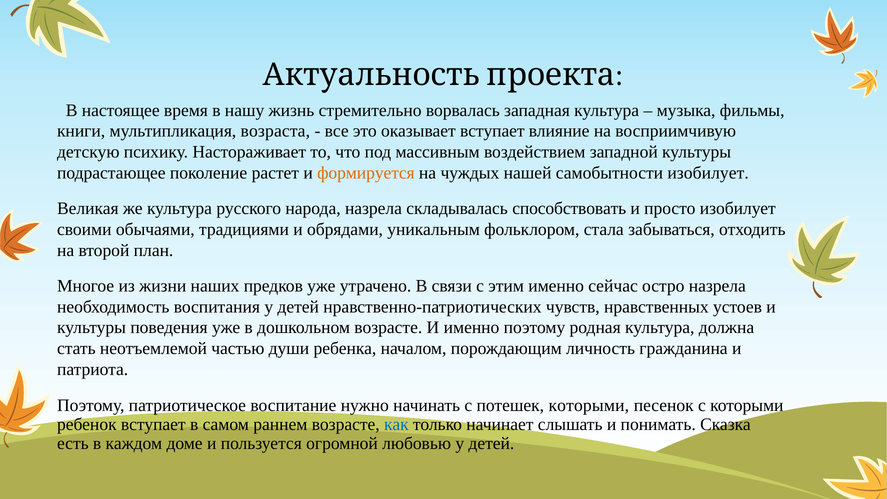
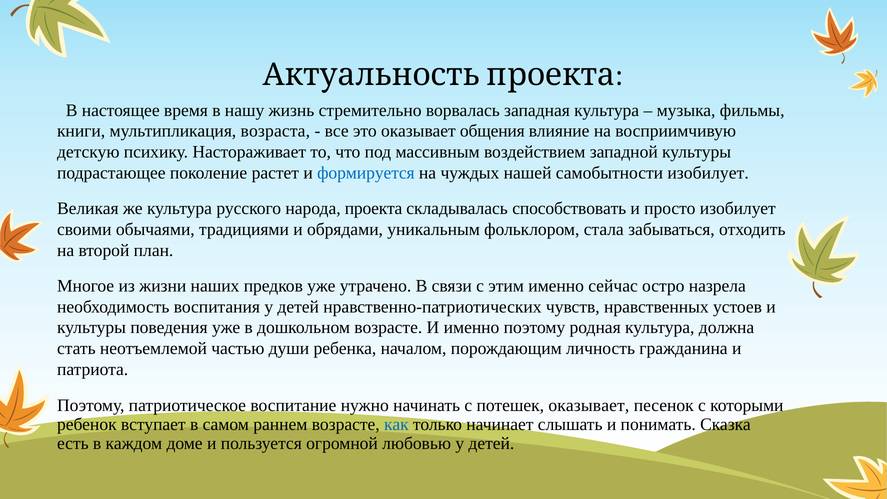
оказывает вступает: вступает -> общения (492, 131)
формируется colour: orange -> blue (366, 173)
народа назрела: назрела -> проекта (374, 209)
потешек которыми: которыми -> оказывает (589, 405)
